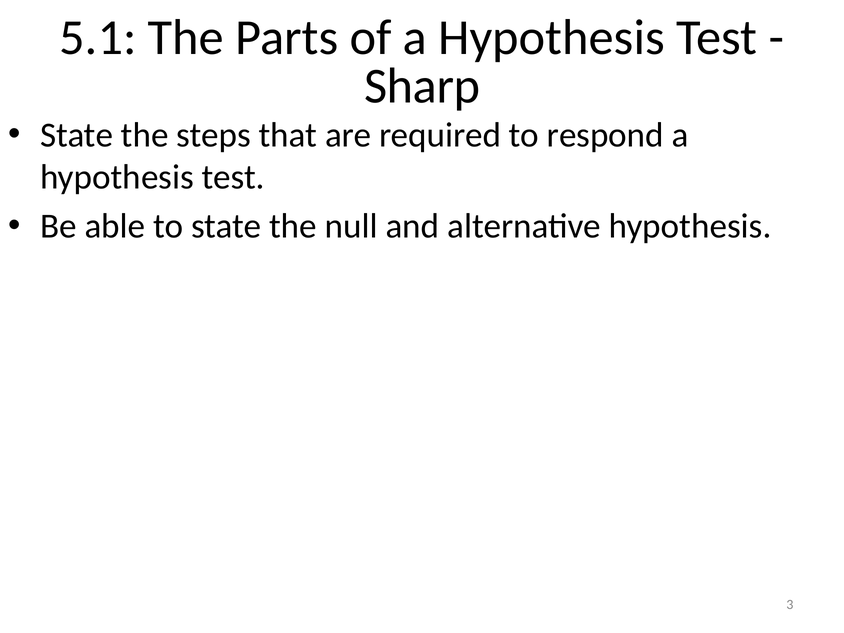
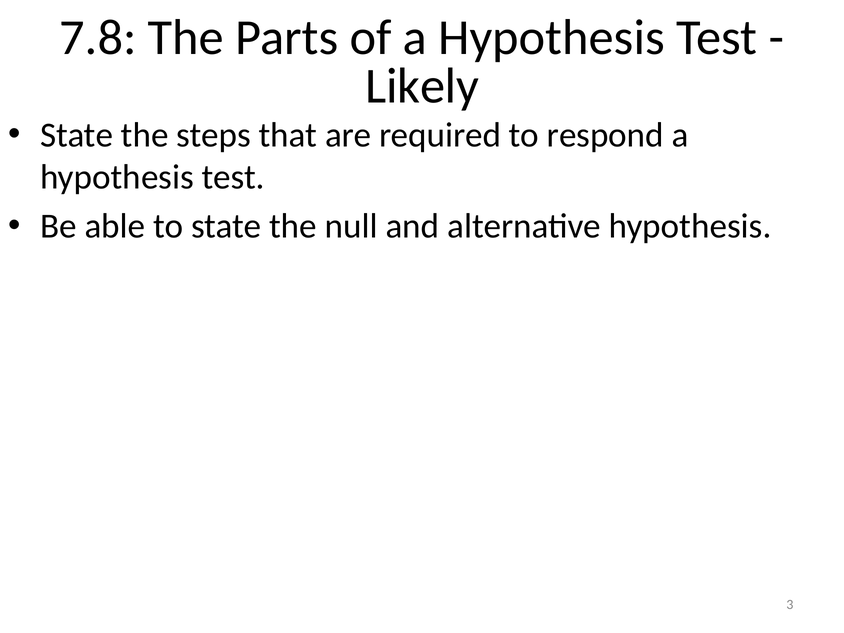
5.1: 5.1 -> 7.8 (98, 38)
Sharp: Sharp -> Likely (422, 86)
